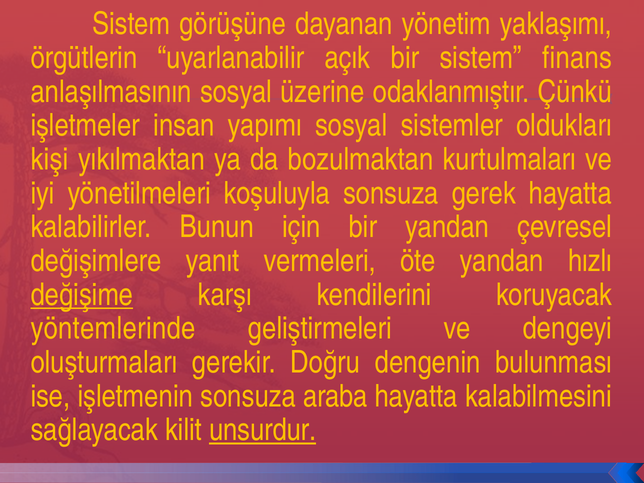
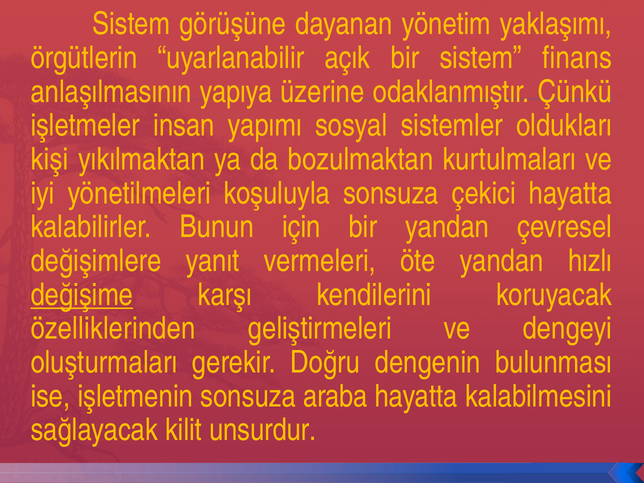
anlaşılmasının sosyal: sosyal -> yapıya (236, 92)
gerek: gerek -> çekici (484, 193)
yöntemlerinde: yöntemlerinde -> özelliklerinden (113, 329)
unsurdur underline: present -> none (263, 430)
